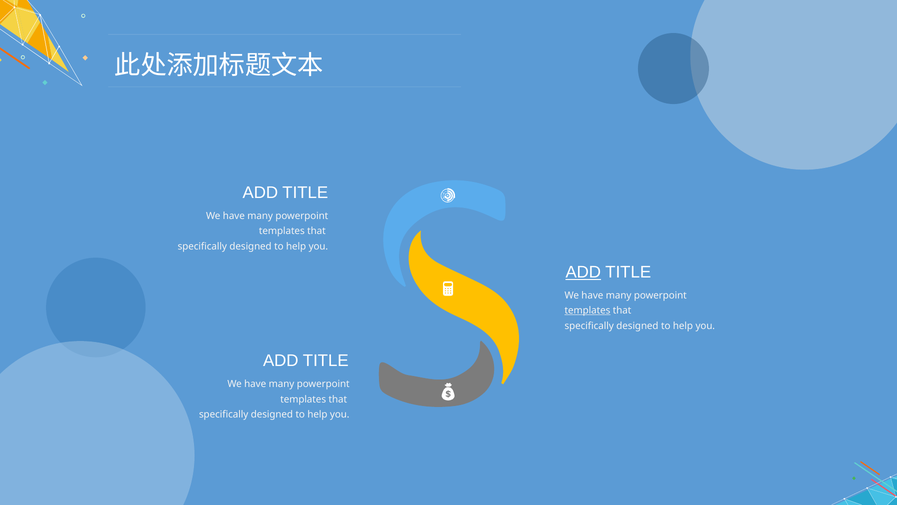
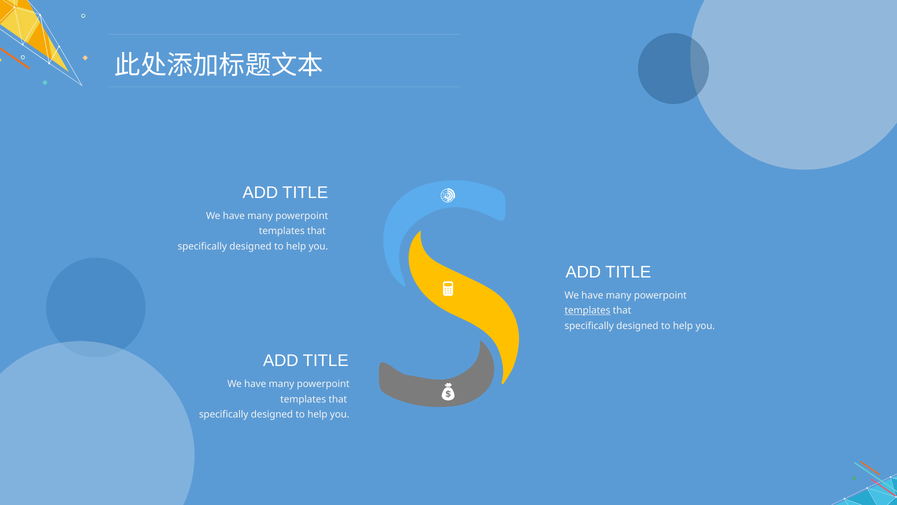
ADD underline: present -> none (583, 272)
